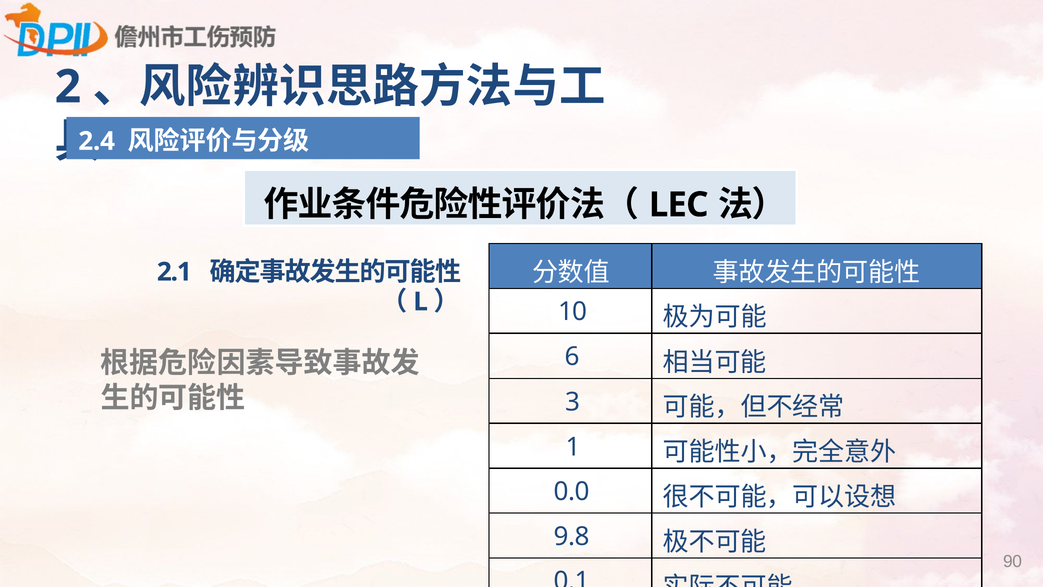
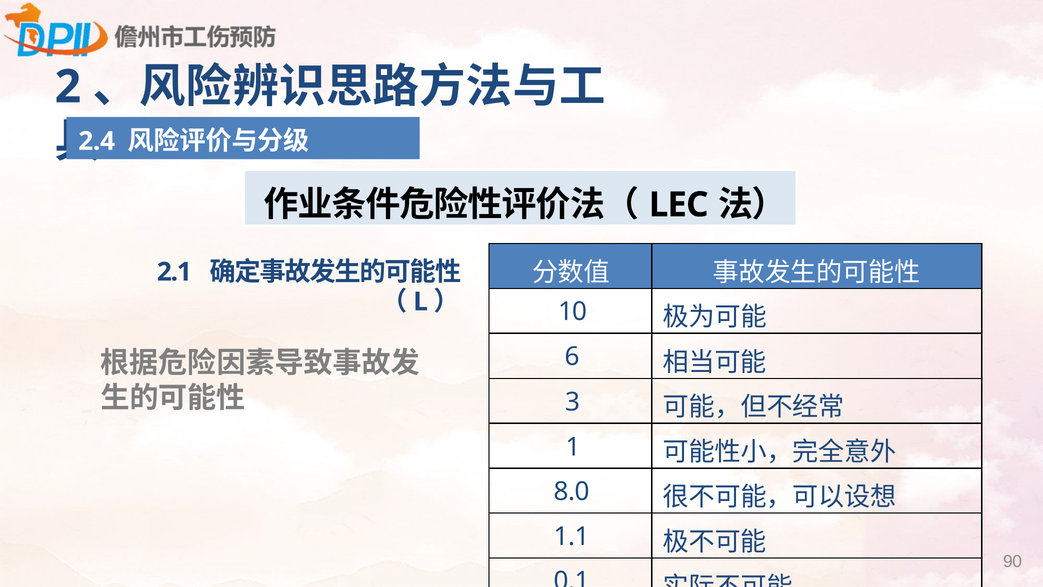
0.0: 0.0 -> 8.0 (572, 491)
9.8: 9.8 -> 1.1 (572, 536)
